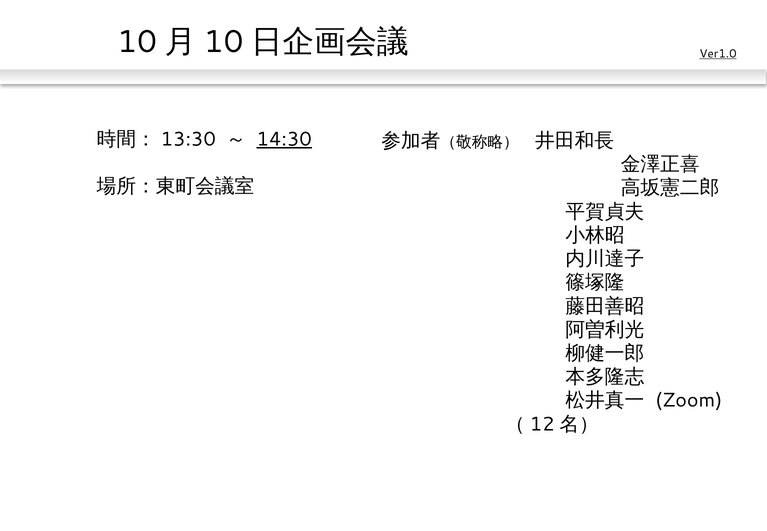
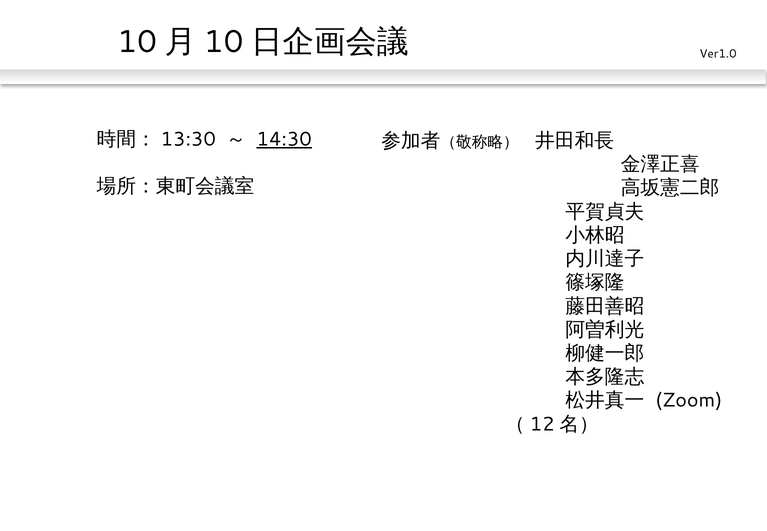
Ver1.0 underline: present -> none (718, 54)
